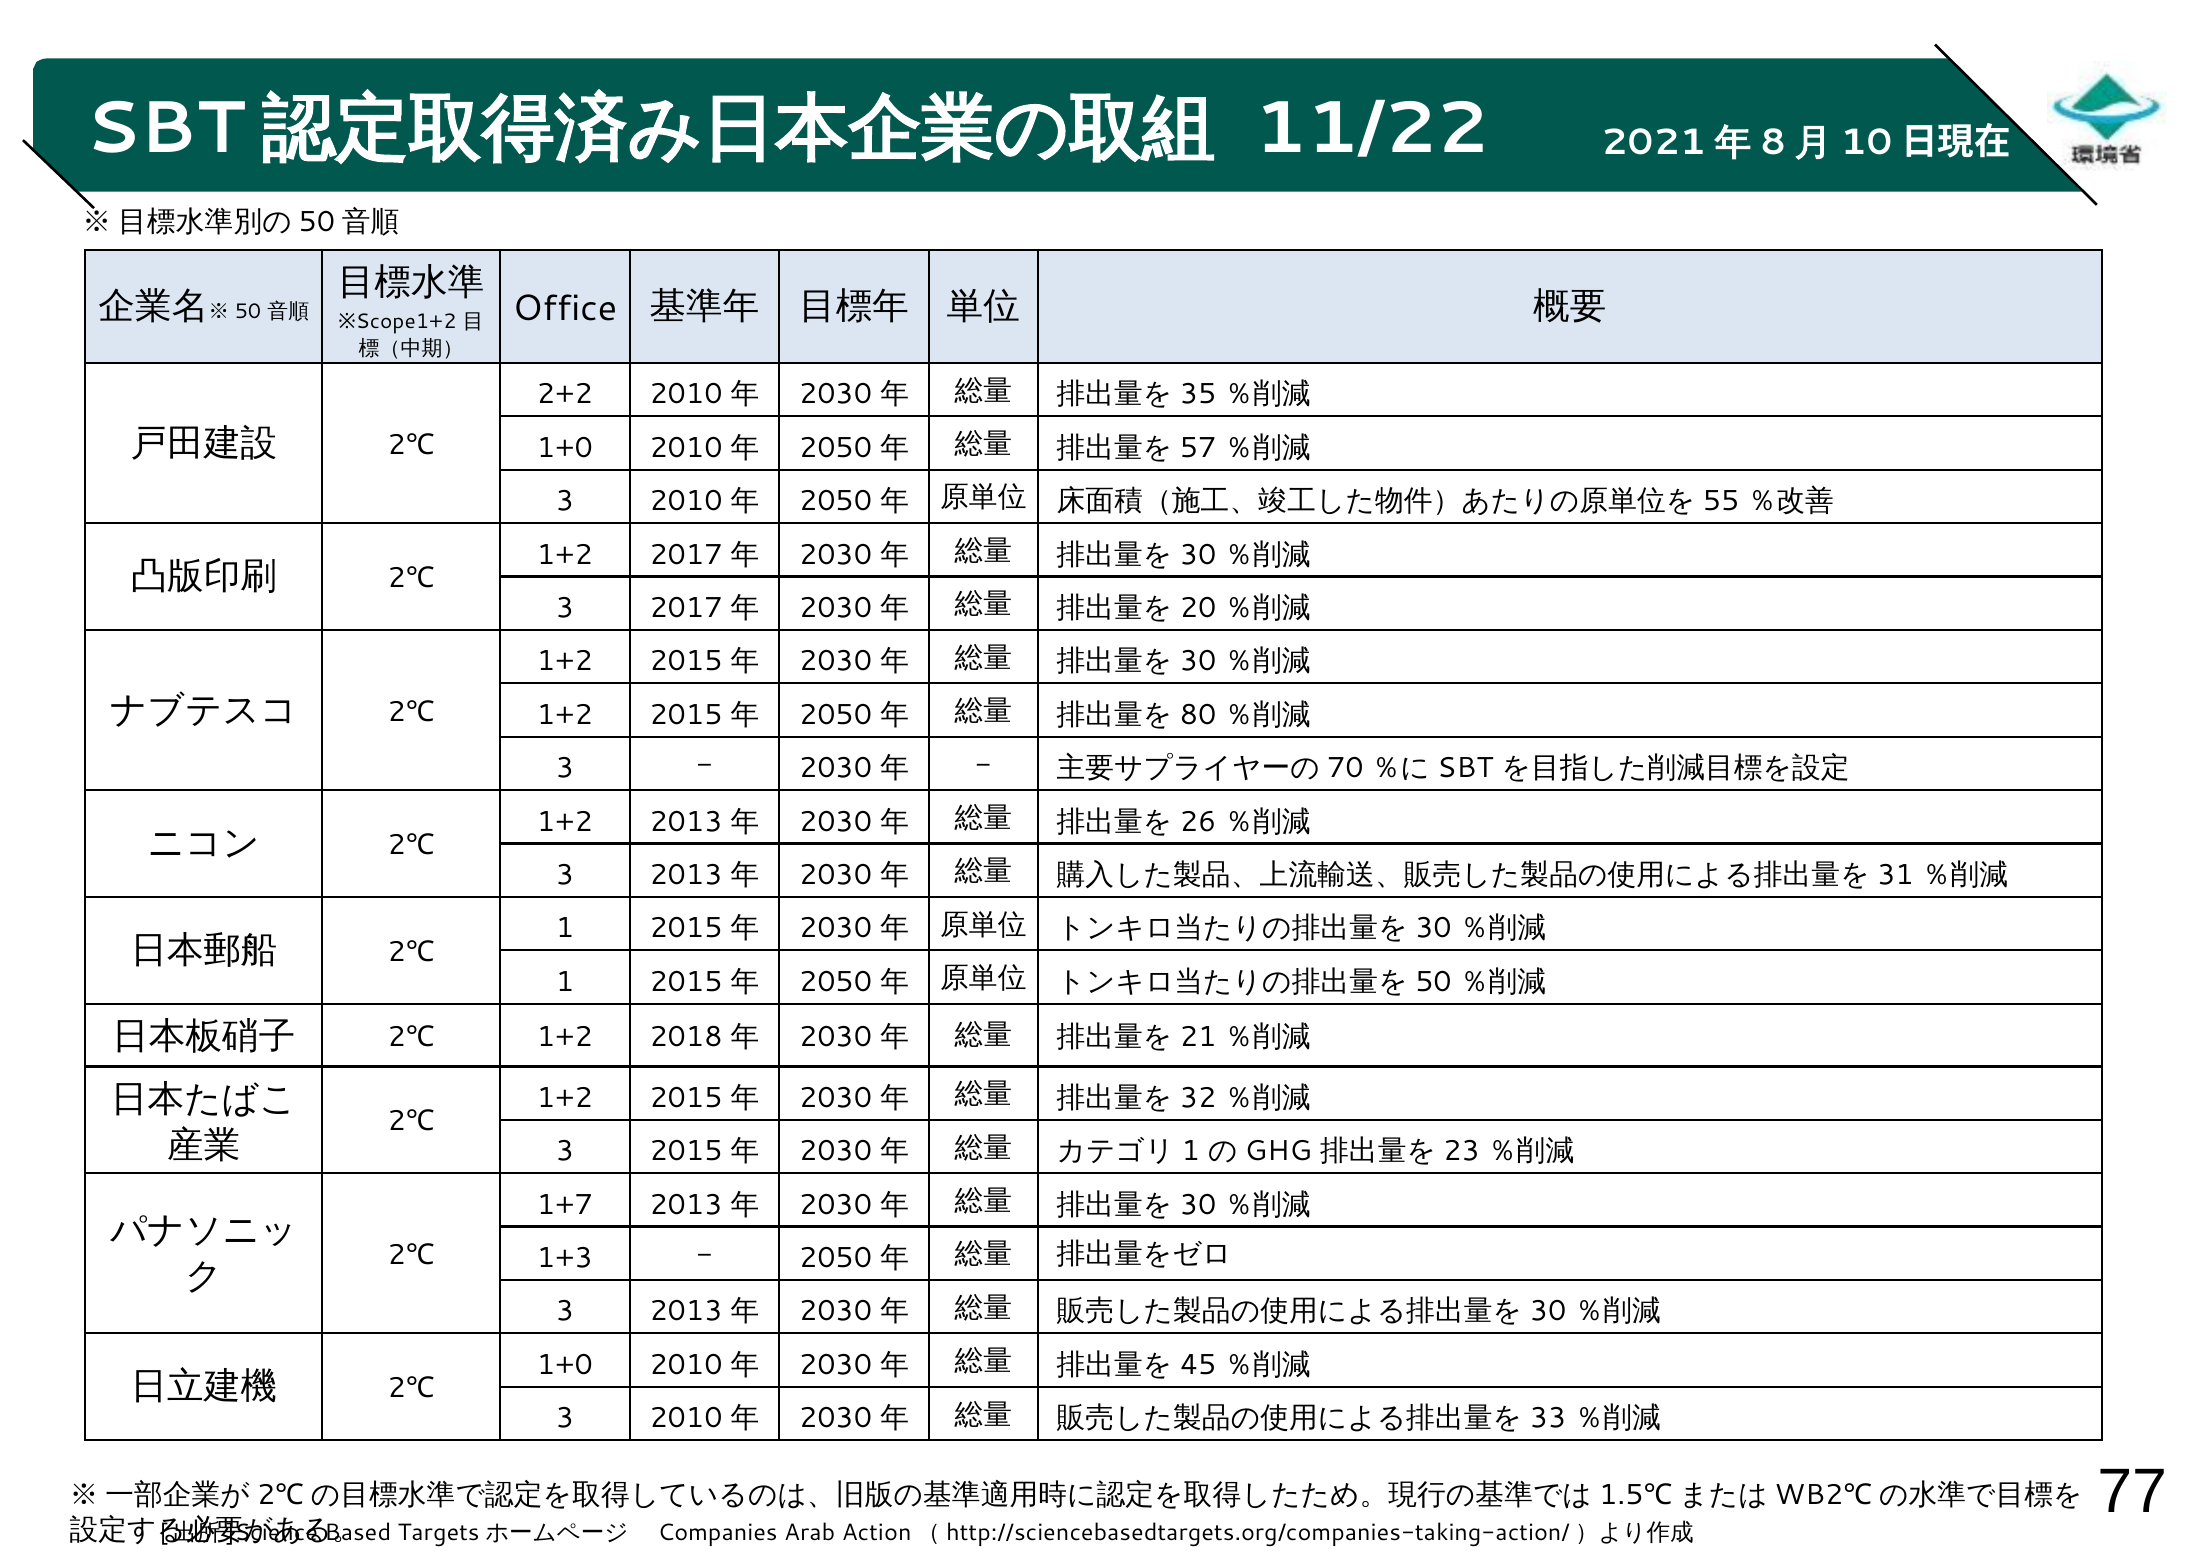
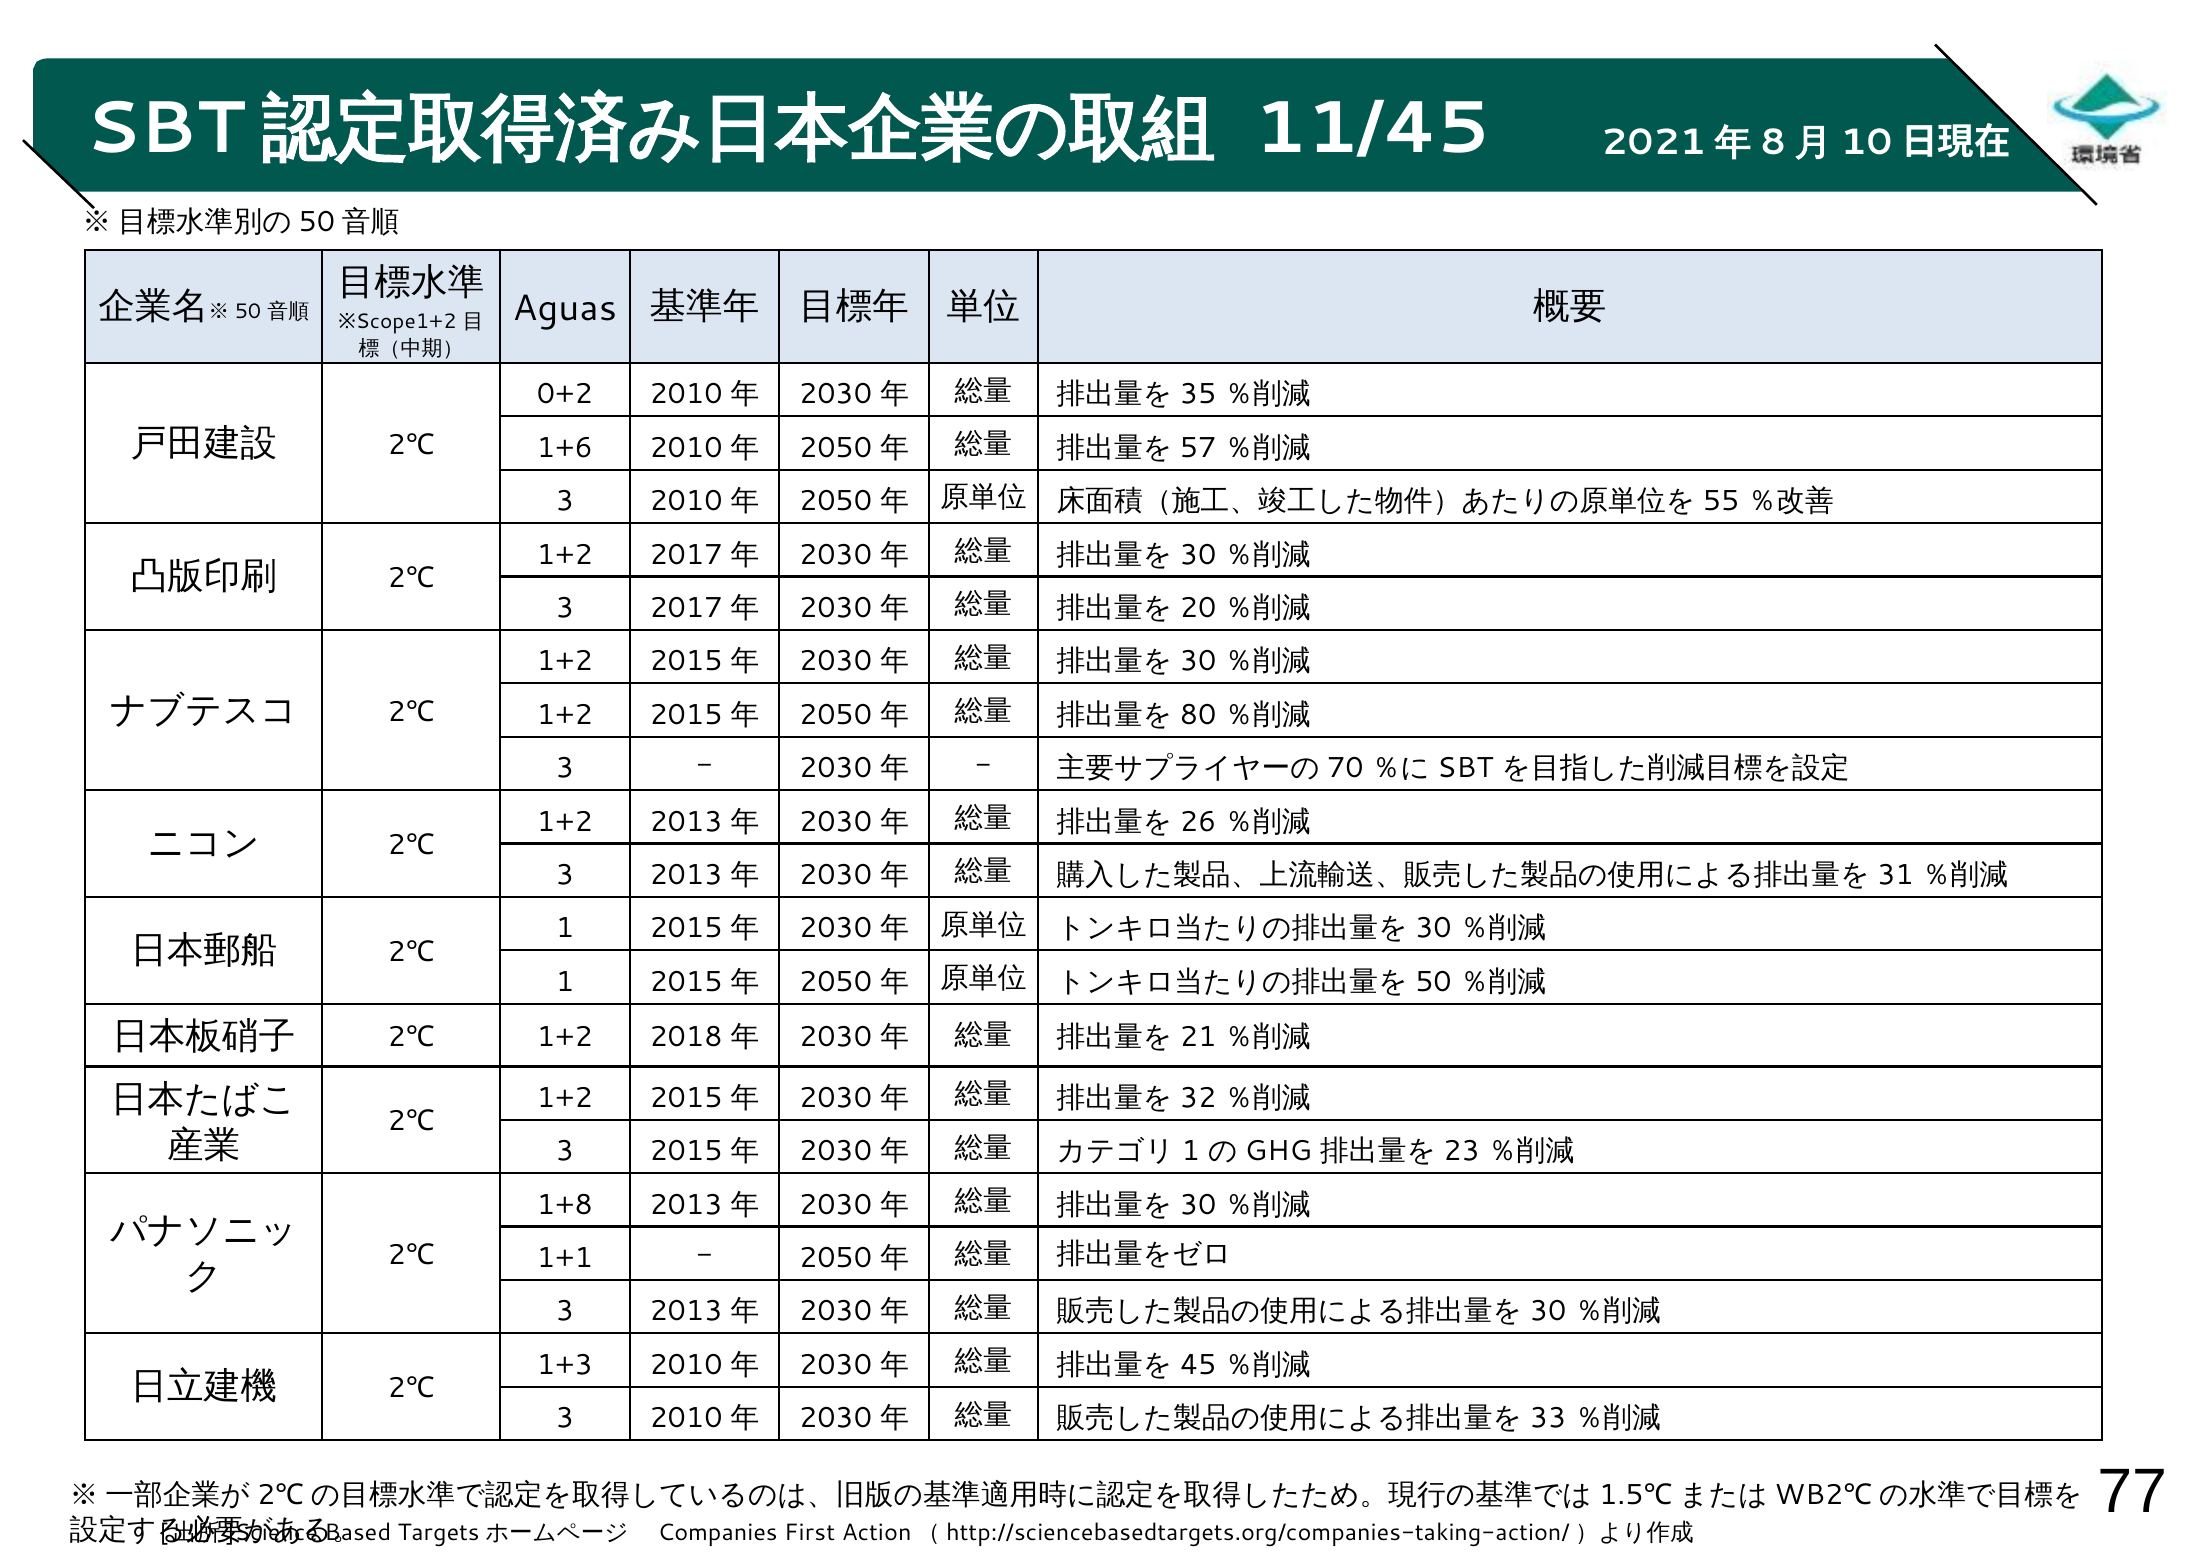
11/22: 11/22 -> 11/45 (1372, 128)
Office: Office -> Aguas (565, 308)
2+2: 2+2 -> 0+2 (565, 394)
1+0: 1+0 -> 1+6 (565, 448)
1+7: 1+7 -> 1+8 (565, 1205)
1+3: 1+3 -> 1+1 (565, 1258)
1+0: 1+0 -> 1+3 (565, 1365)
Arab: Arab -> First (810, 1532)
